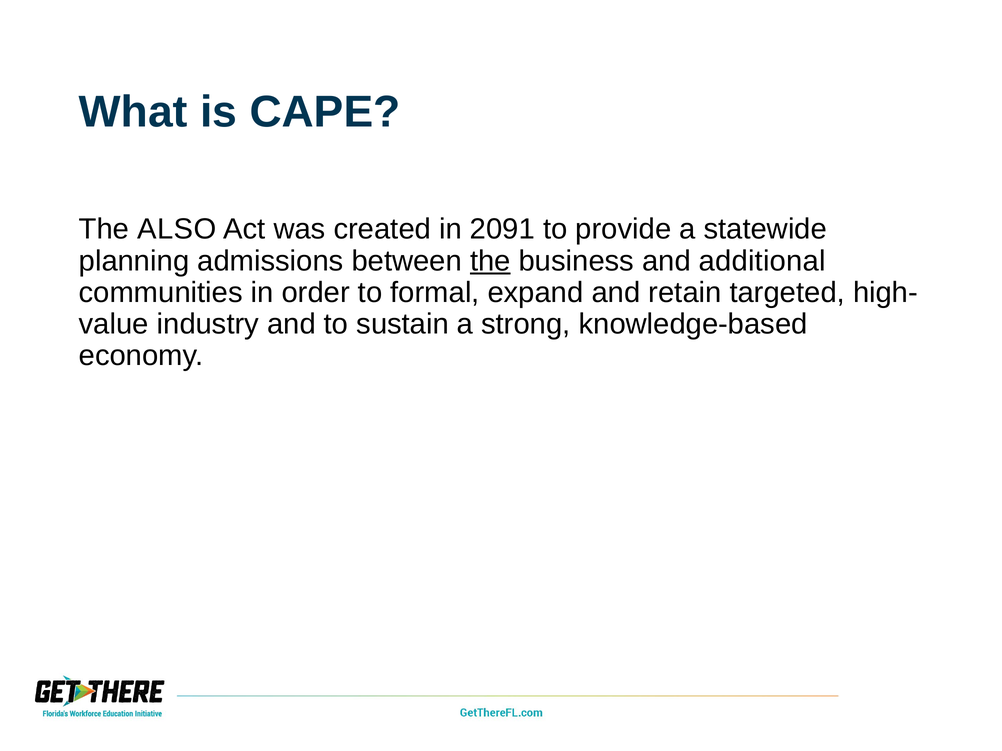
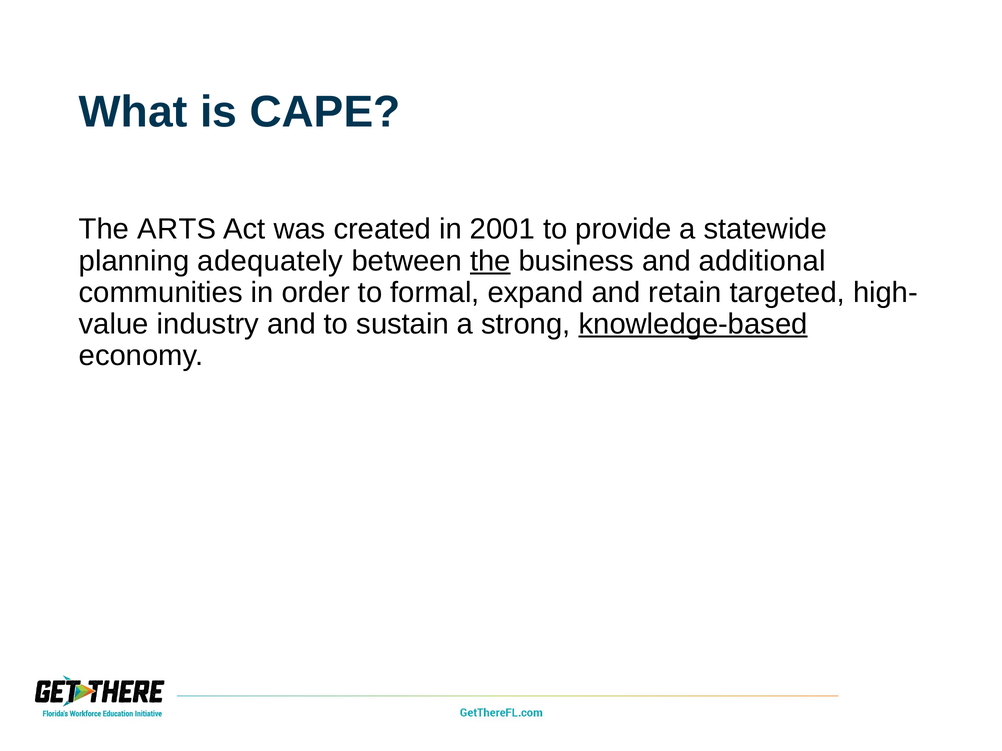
ALSO: ALSO -> ARTS (177, 229)
2091: 2091 -> 2001 (502, 229)
admissions: admissions -> adequately (270, 261)
knowledge-based underline: none -> present (693, 324)
